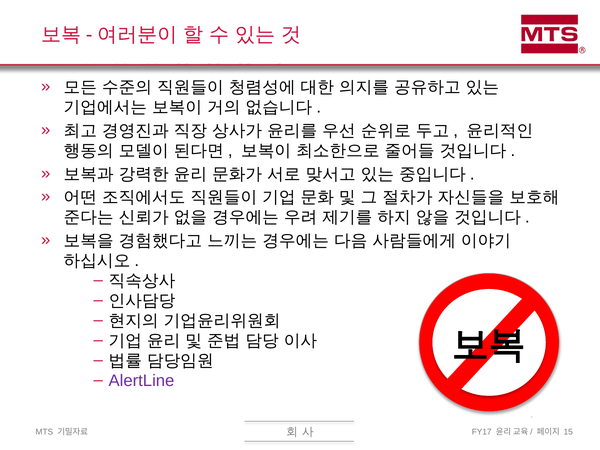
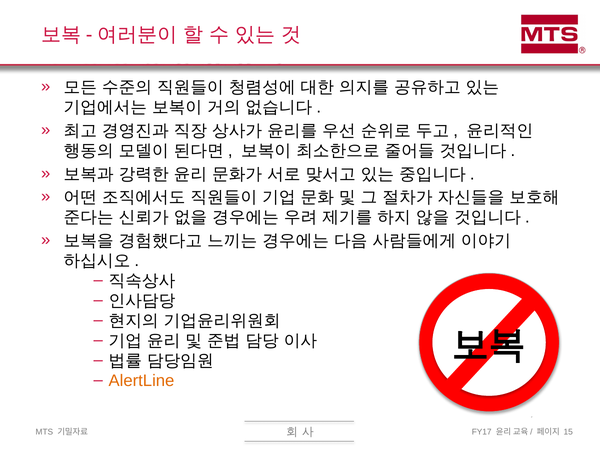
AlertLine colour: purple -> orange (141, 381)
